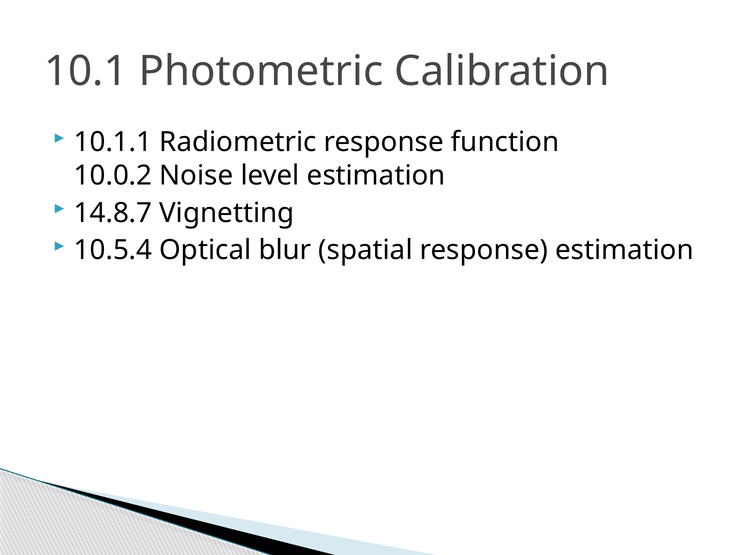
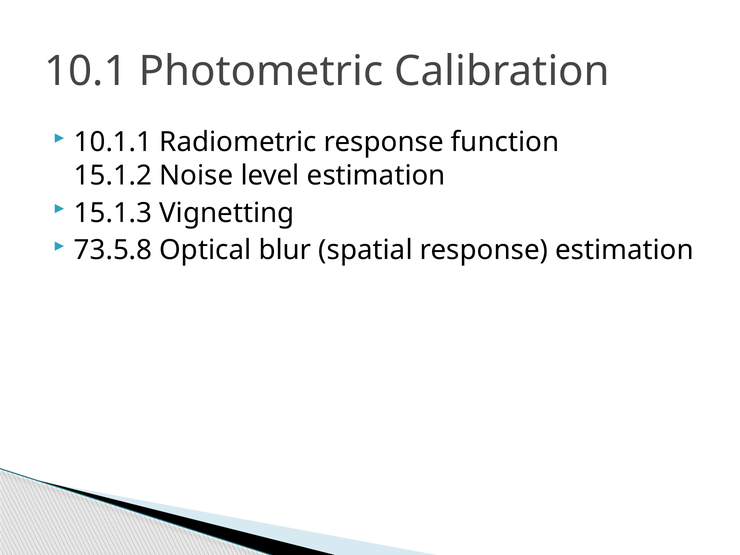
10.0.2: 10.0.2 -> 15.1.2 (113, 175)
14.8.7: 14.8.7 -> 15.1.3 (113, 213)
10.5.4: 10.5.4 -> 73.5.8 (113, 250)
